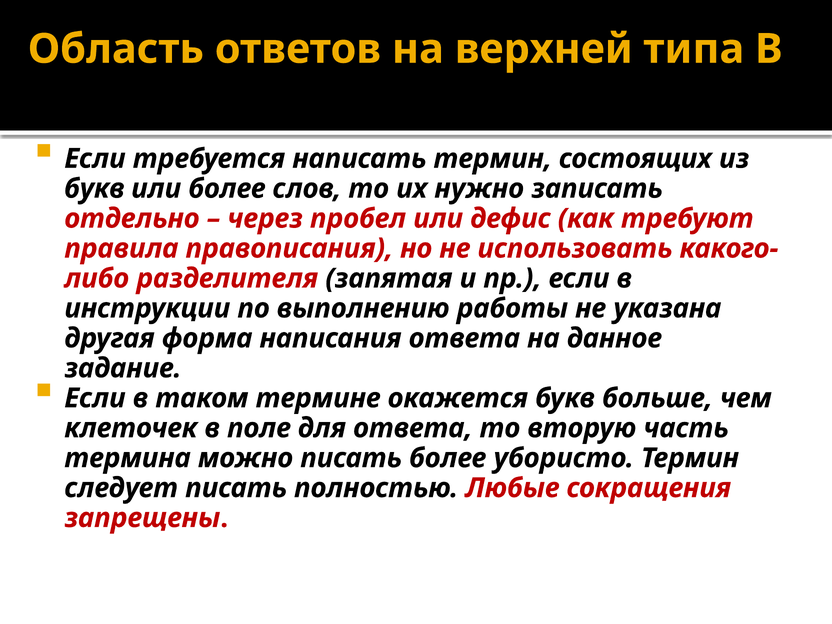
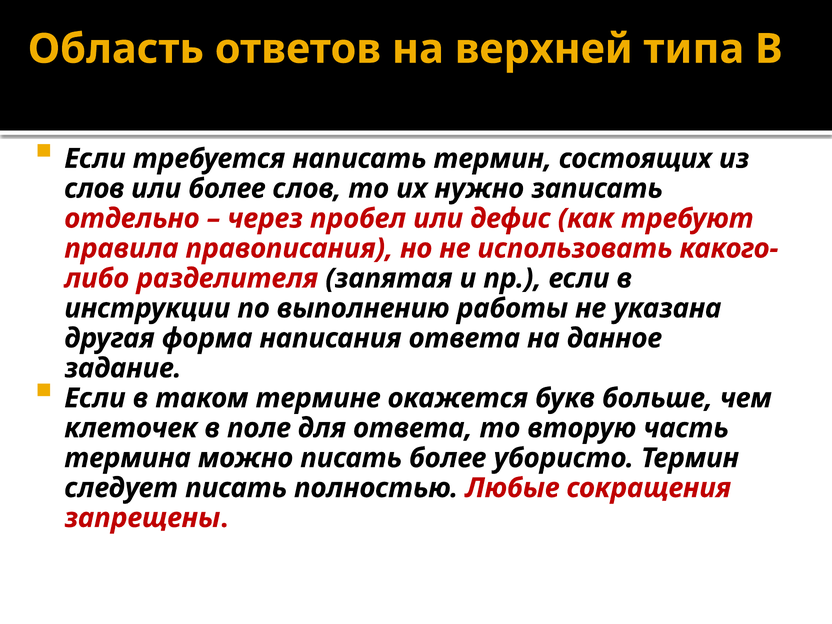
букв: букв -> слов (94, 189)
